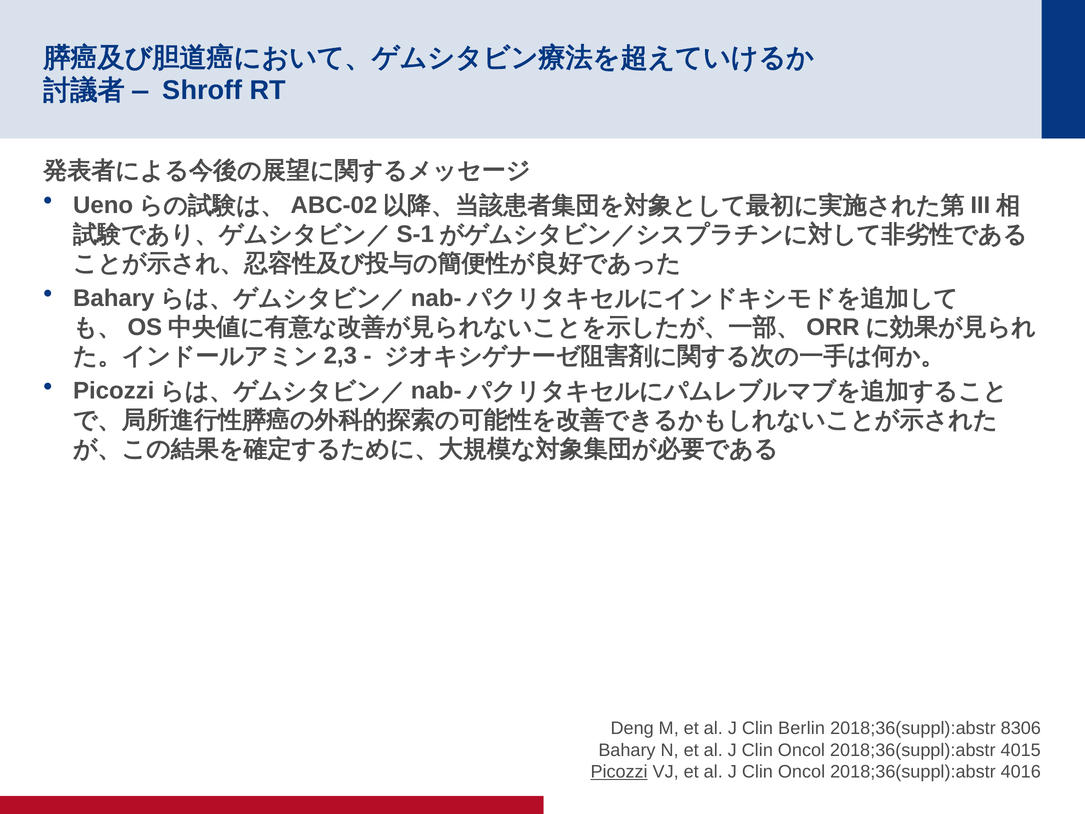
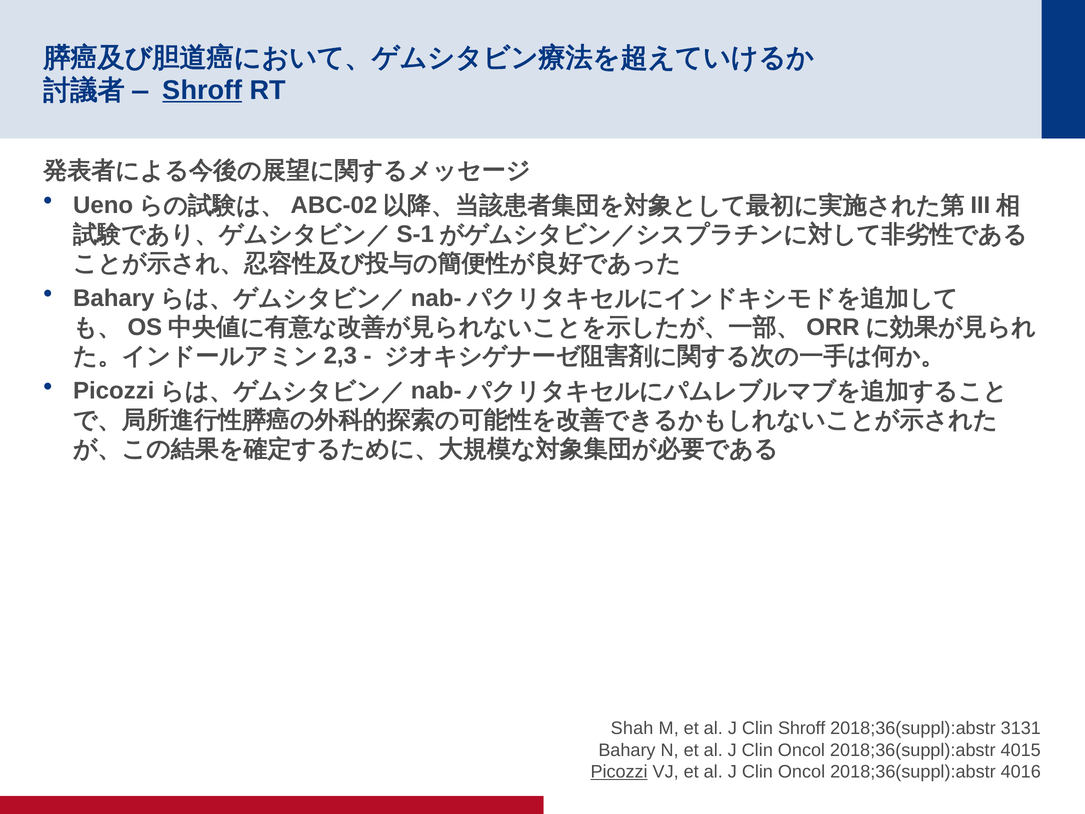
Shroff underline: none -> present (202, 90)
Deng: Deng -> Shah (632, 728)
Clin Berlin: Berlin -> Shroff (802, 728)
8306: 8306 -> 3131 (1021, 728)
